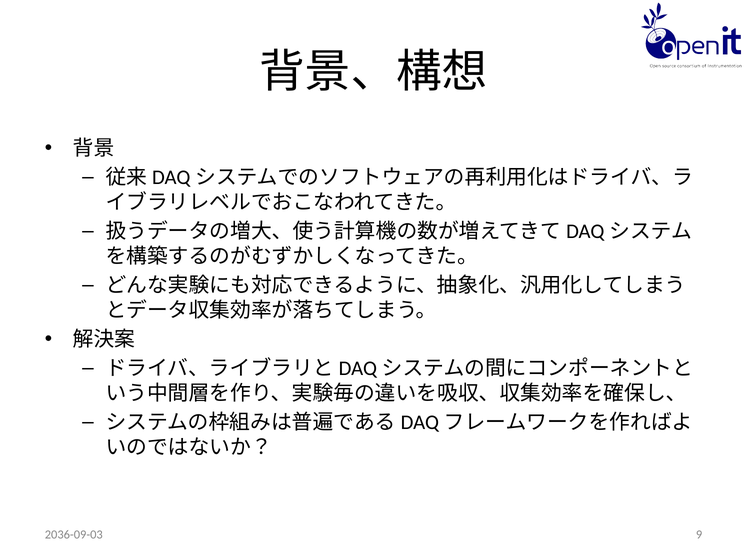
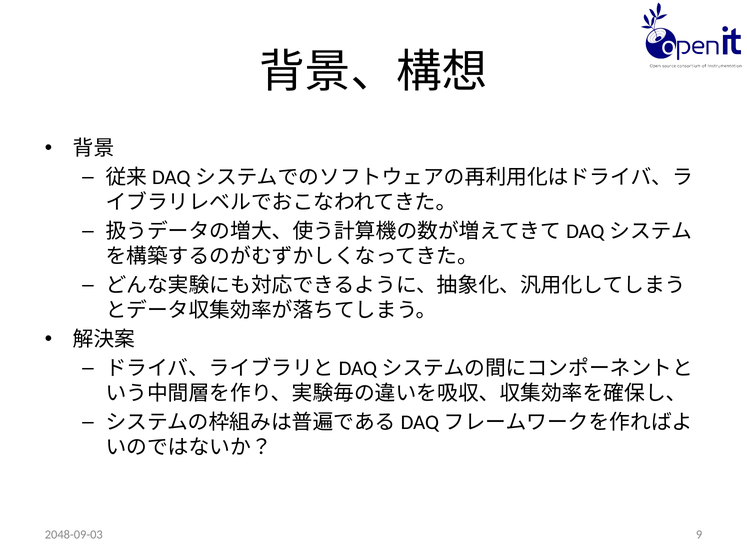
2036-09-03: 2036-09-03 -> 2048-09-03 (74, 535)
